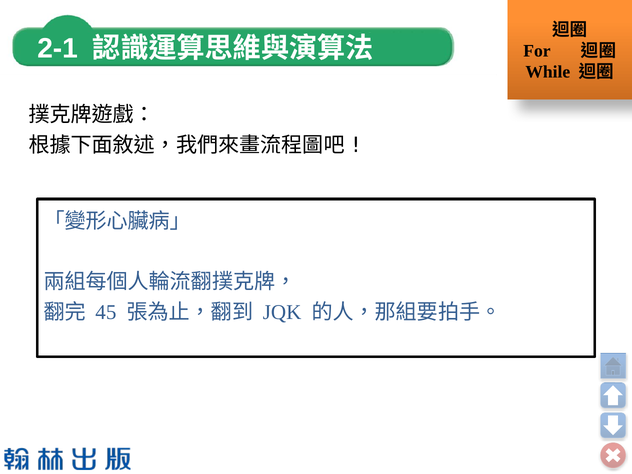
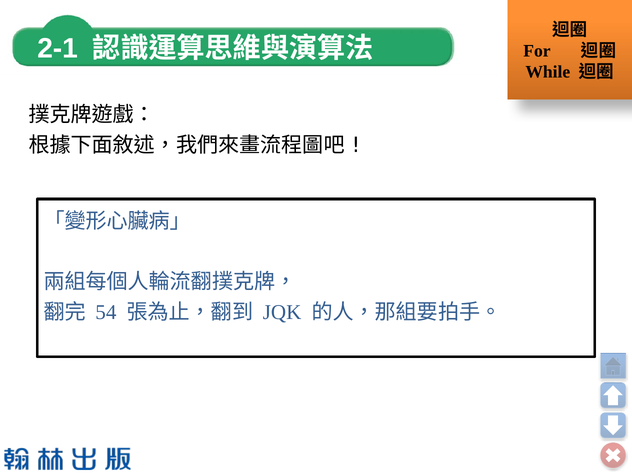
45: 45 -> 54 (106, 312)
